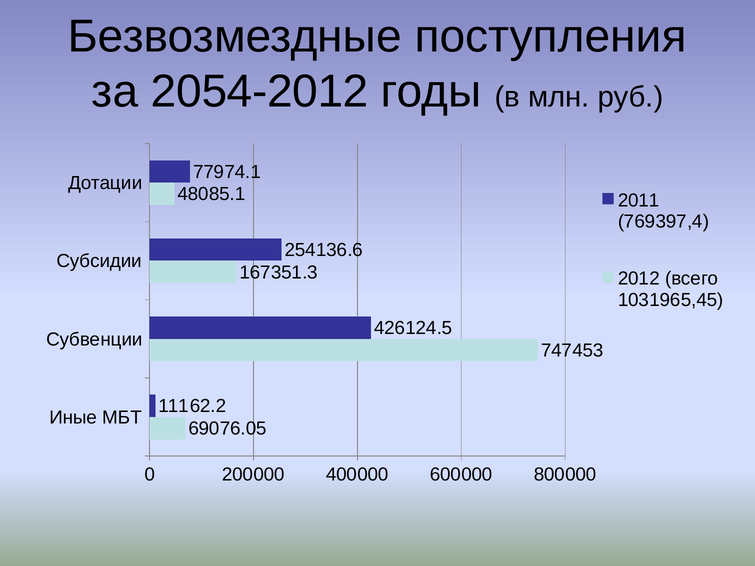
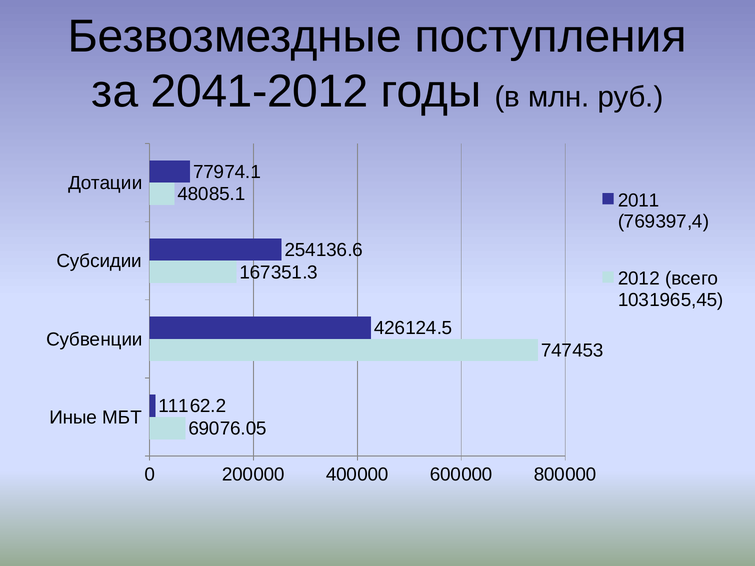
2054-2012: 2054-2012 -> 2041-2012 (260, 92)
